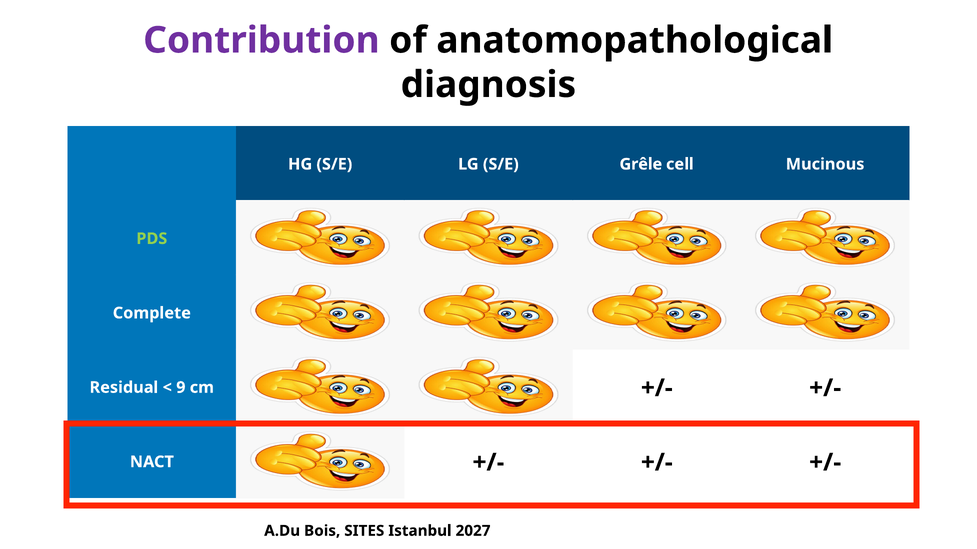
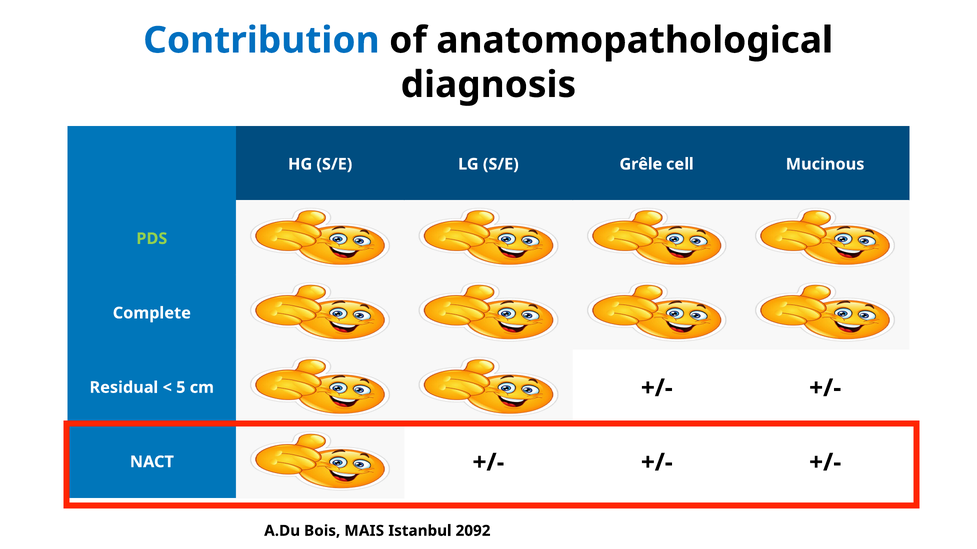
Contribution colour: purple -> blue (261, 40)
9: 9 -> 5 (181, 388)
SITES: SITES -> MAIS (364, 531)
2027: 2027 -> 2092 (473, 531)
